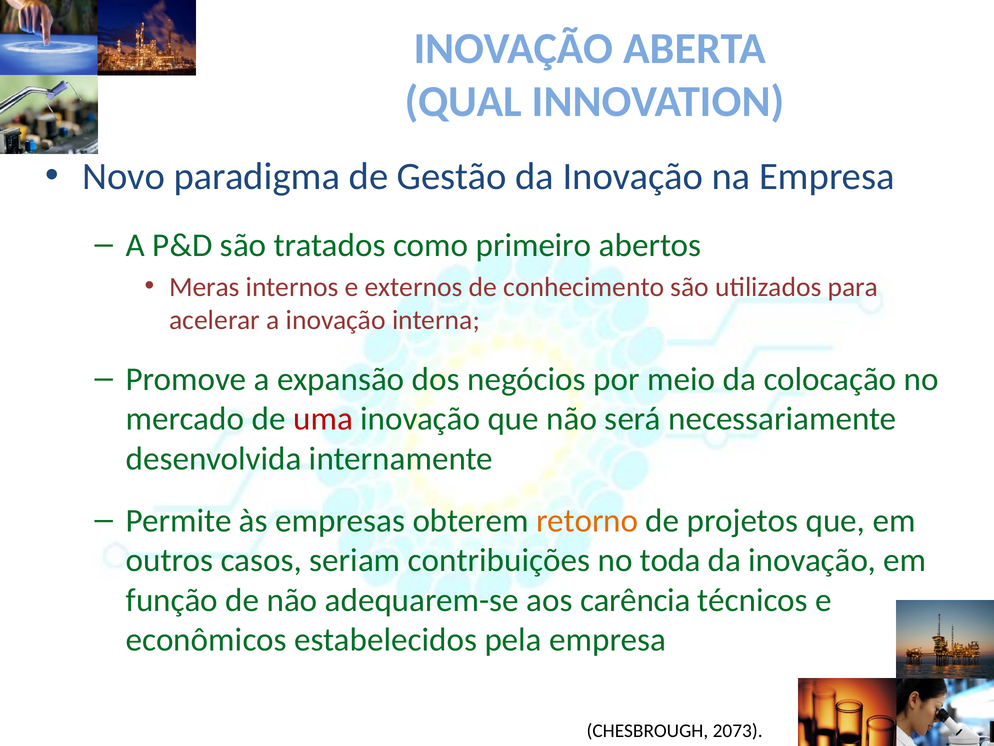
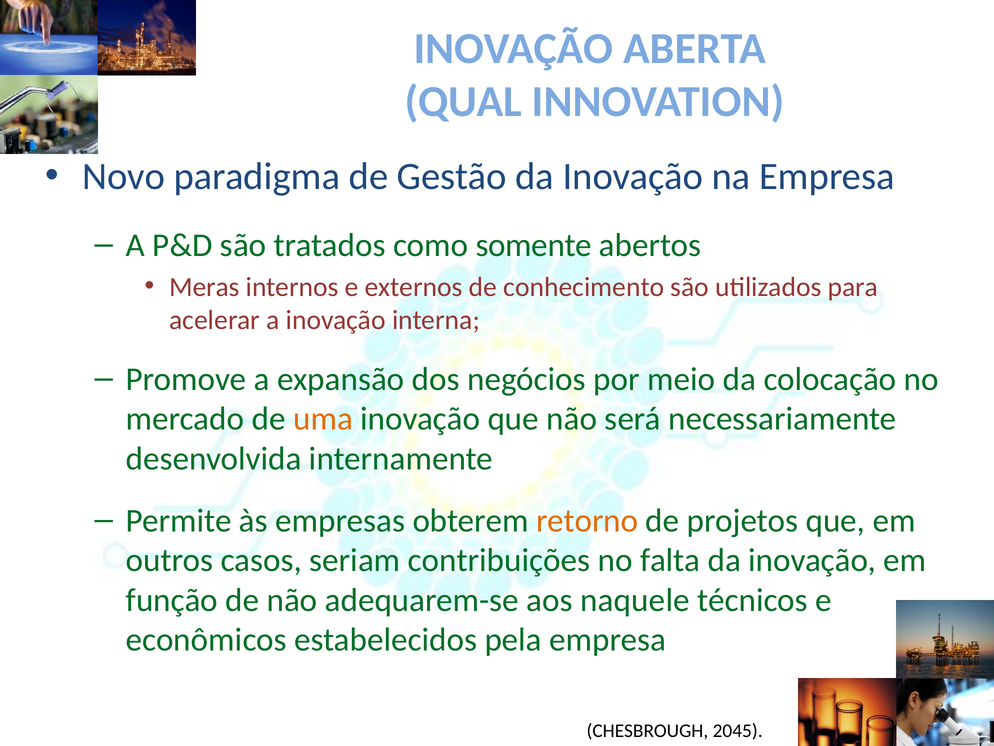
primeiro: primeiro -> somente (534, 245)
uma colour: red -> orange (323, 419)
toda: toda -> falta (670, 560)
carência: carência -> naquele (635, 600)
2073: 2073 -> 2045 (738, 730)
